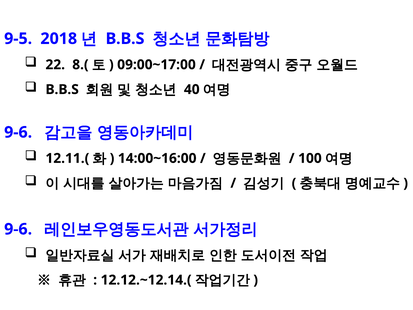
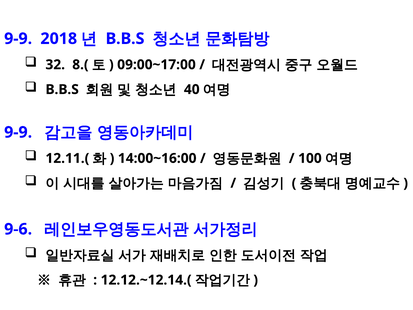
9-5: 9-5 -> 9-9 (18, 39)
22: 22 -> 32 (55, 65)
9-6: 9-6 -> 9-9 (18, 132)
